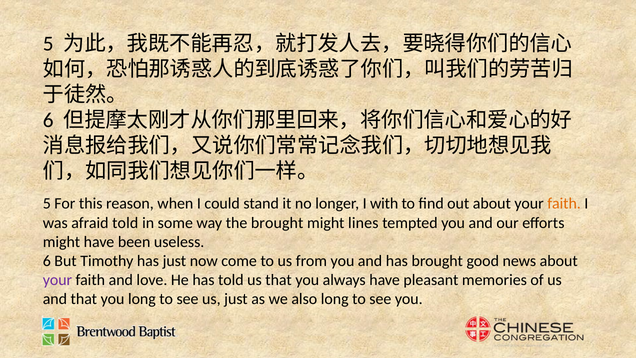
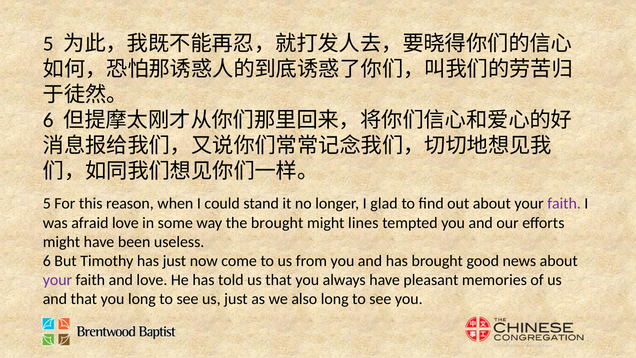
with: with -> glad (384, 204)
faith colour: orange -> purple (564, 204)
afraid told: told -> love (125, 223)
